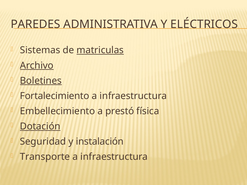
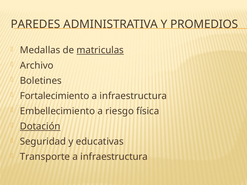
ELÉCTRICOS: ELÉCTRICOS -> PROMEDIOS (204, 24)
Sistemas: Sistemas -> Medallas (40, 50)
Archivo underline: present -> none (37, 66)
Boletines underline: present -> none (41, 81)
prestó: prestó -> riesgo (120, 111)
instalación: instalación -> educativas (100, 142)
